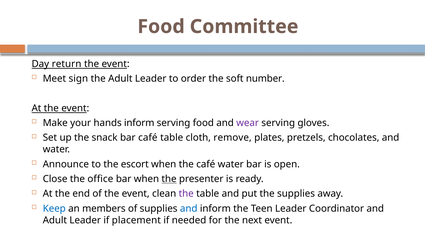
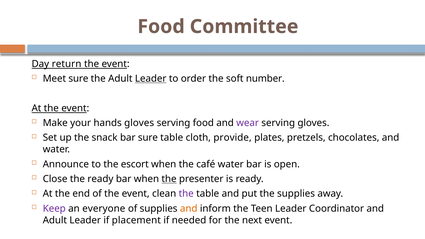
Meet sign: sign -> sure (78, 79)
Leader underline: none -> present (151, 79)
hands inform: inform -> gloves (139, 123)
bar café: café -> sure (148, 138)
remove: remove -> provide (233, 138)
the office: office -> ready (100, 179)
Keep colour: blue -> purple (54, 209)
members: members -> everyone (104, 209)
and colour: blue -> orange (189, 209)
